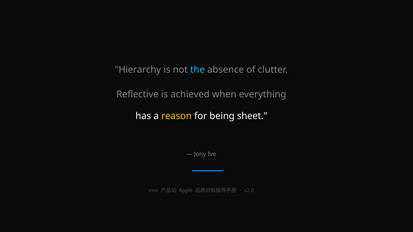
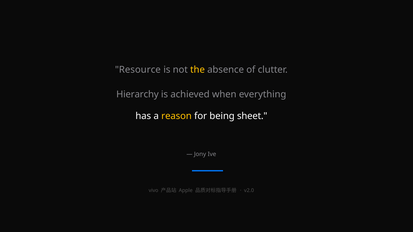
Hierarchy: Hierarchy -> Resource (138, 70)
the colour: light blue -> yellow (198, 70)
Reflective: Reflective -> Hierarchy (137, 95)
